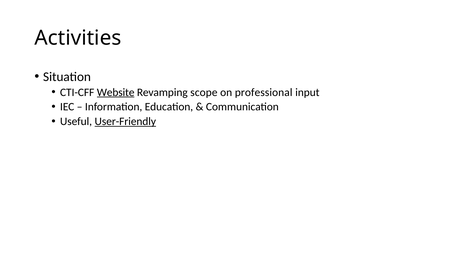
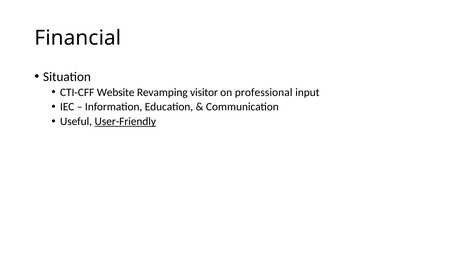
Activities: Activities -> Financial (78, 38)
Website underline: present -> none (116, 92)
scope: scope -> visitor (204, 92)
